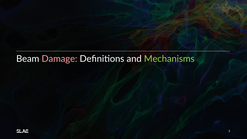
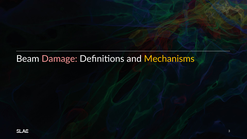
Mechanisms colour: light green -> yellow (169, 59)
